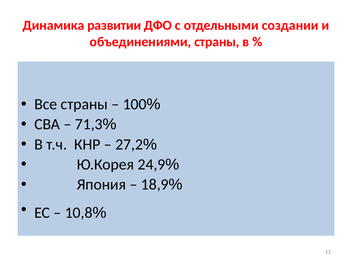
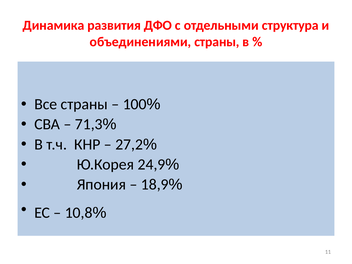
развитии: развитии -> развития (114, 25)
создании: создании -> структура (290, 25)
